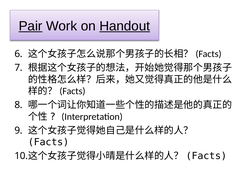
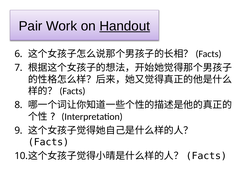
Pair underline: present -> none (31, 26)
